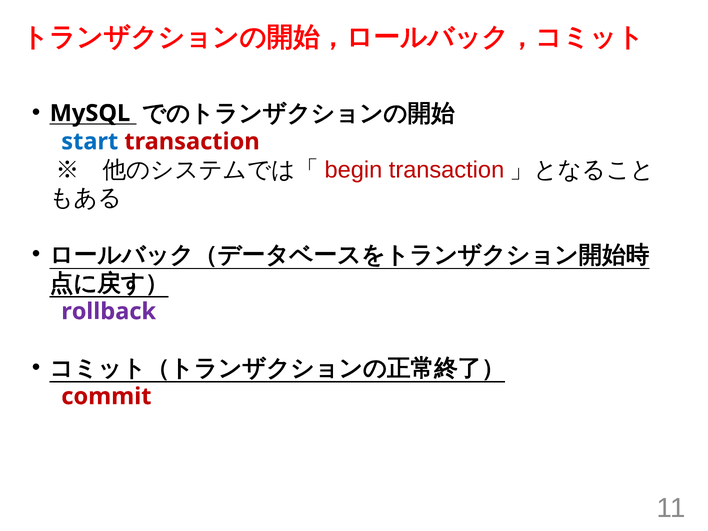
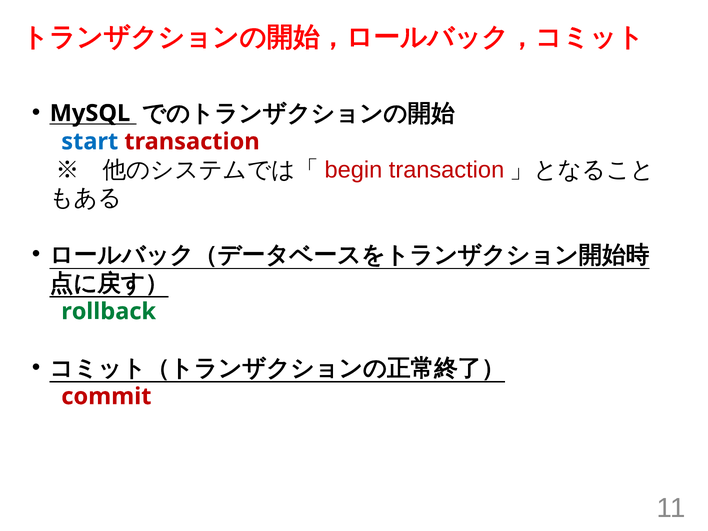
rollback colour: purple -> green (109, 311)
